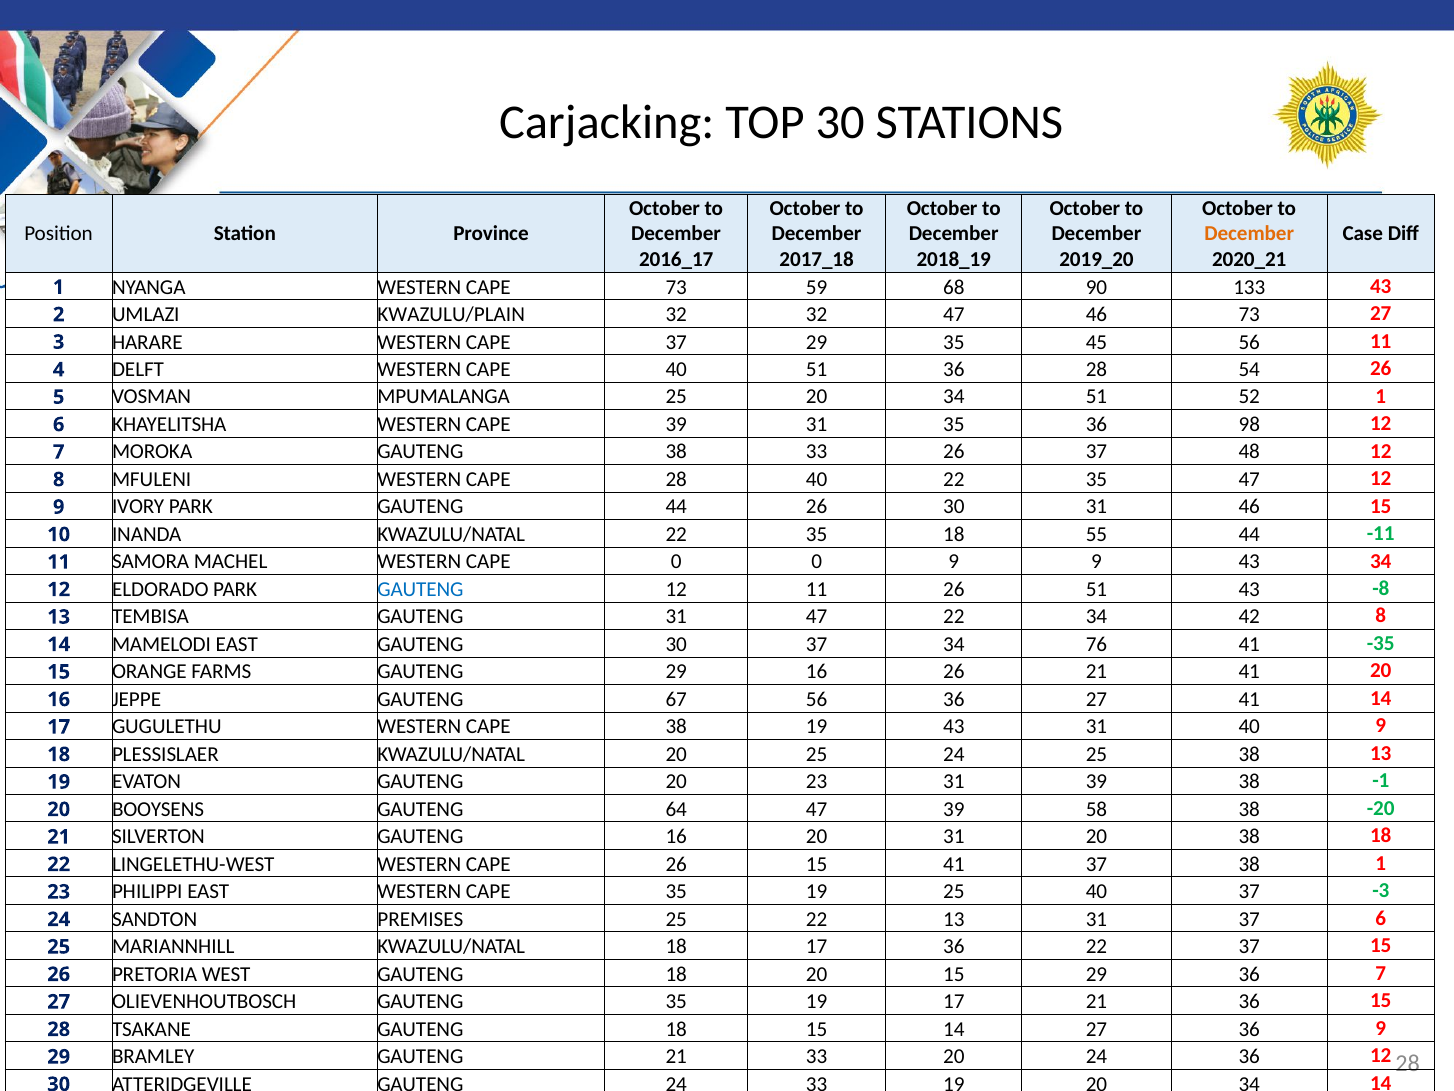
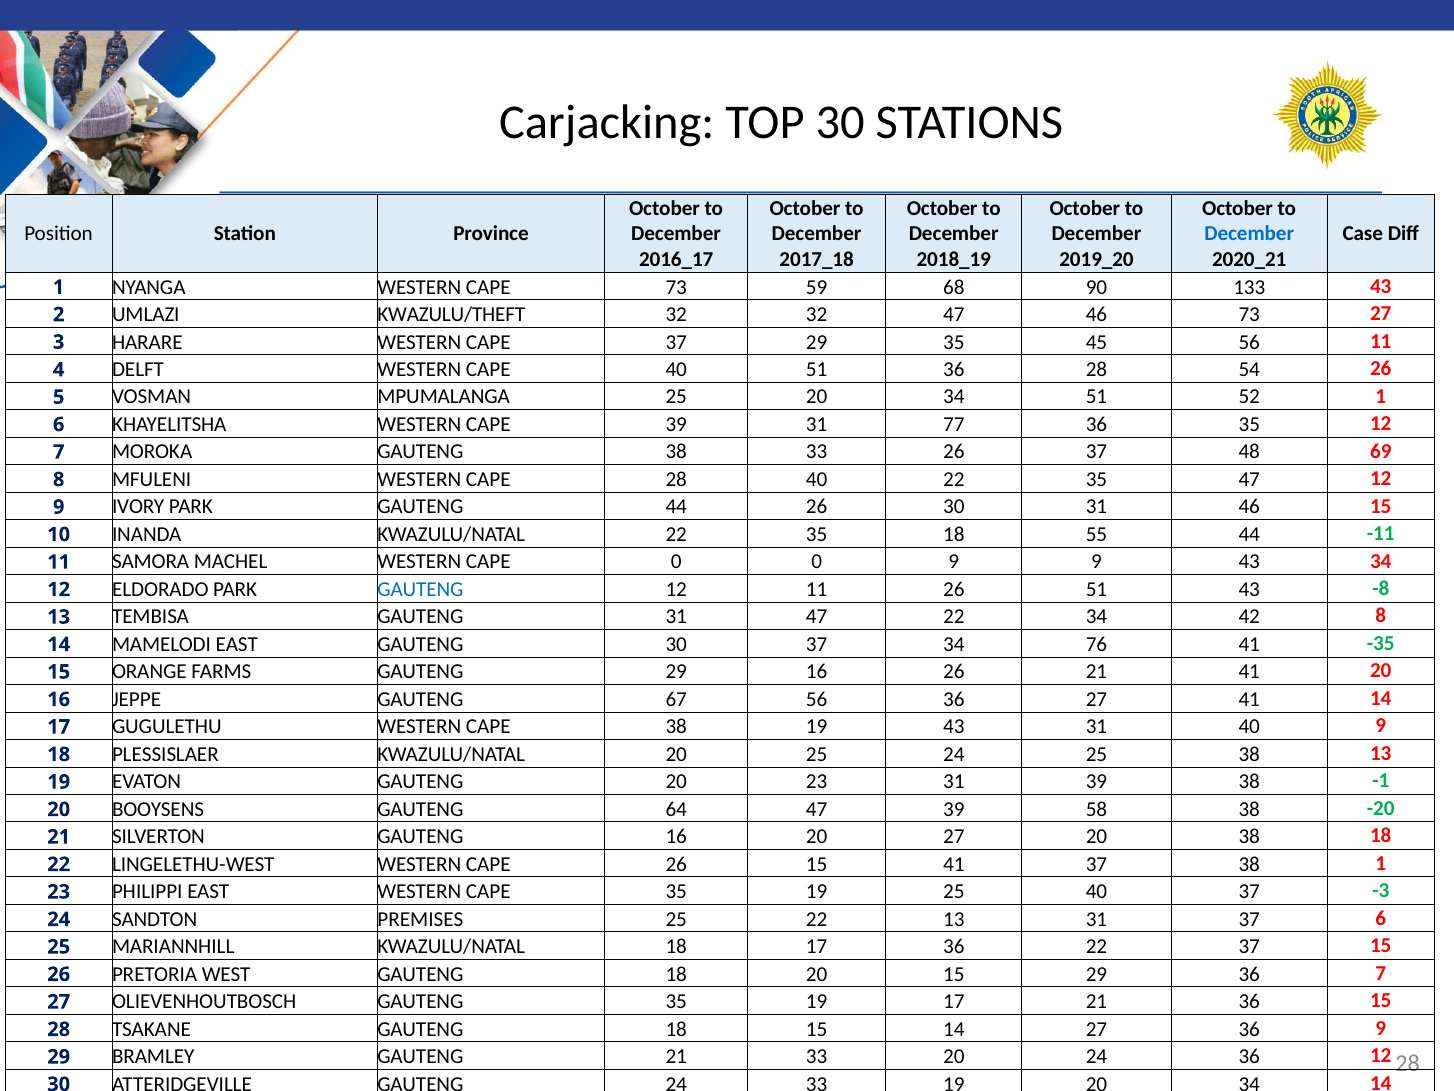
December colour: orange -> blue (1249, 234)
KWAZULU/PLAIN: KWAZULU/PLAIN -> KWAZULU/THEFT (451, 314)
31 35: 35 -> 77 (954, 424)
36 98: 98 -> 35 (1249, 424)
48 12: 12 -> 69 (1381, 451)
20 31: 31 -> 27 (954, 836)
